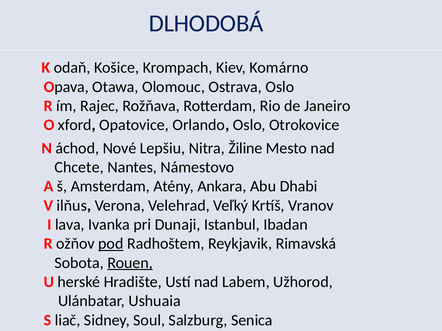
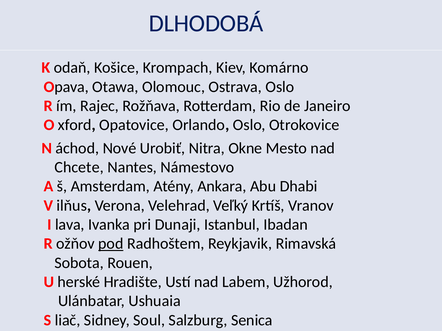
Lepšiu: Lepšiu -> Urobiť (163, 148)
Žiline: Žiline -> Okne (245, 148)
Rouen underline: present -> none (130, 263)
